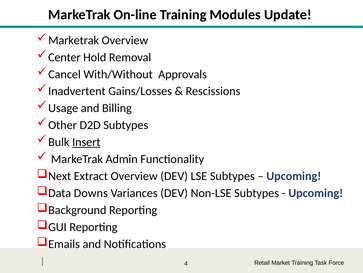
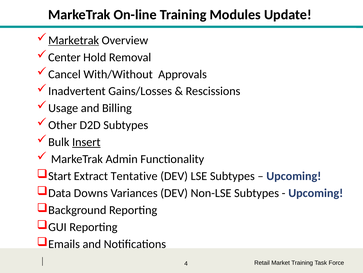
Marketrak underline: none -> present (74, 40)
Next: Next -> Start (60, 176)
Extract Overview: Overview -> Tentative (134, 176)
